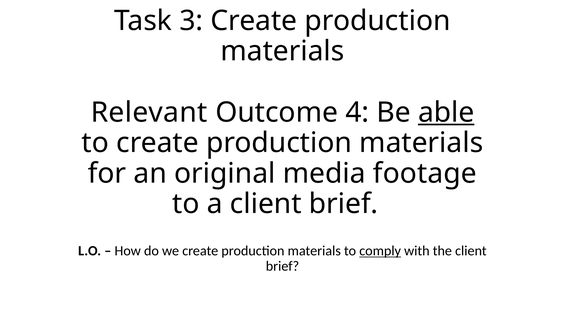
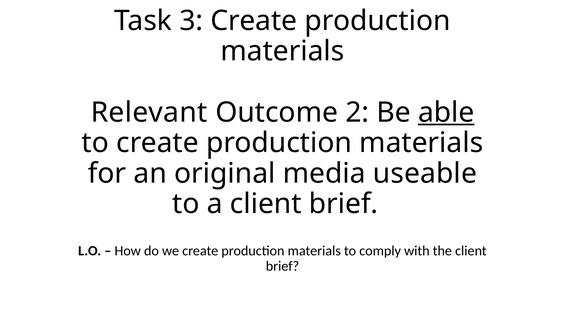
4: 4 -> 2 (357, 112)
footage: footage -> useable (425, 173)
comply underline: present -> none (380, 251)
